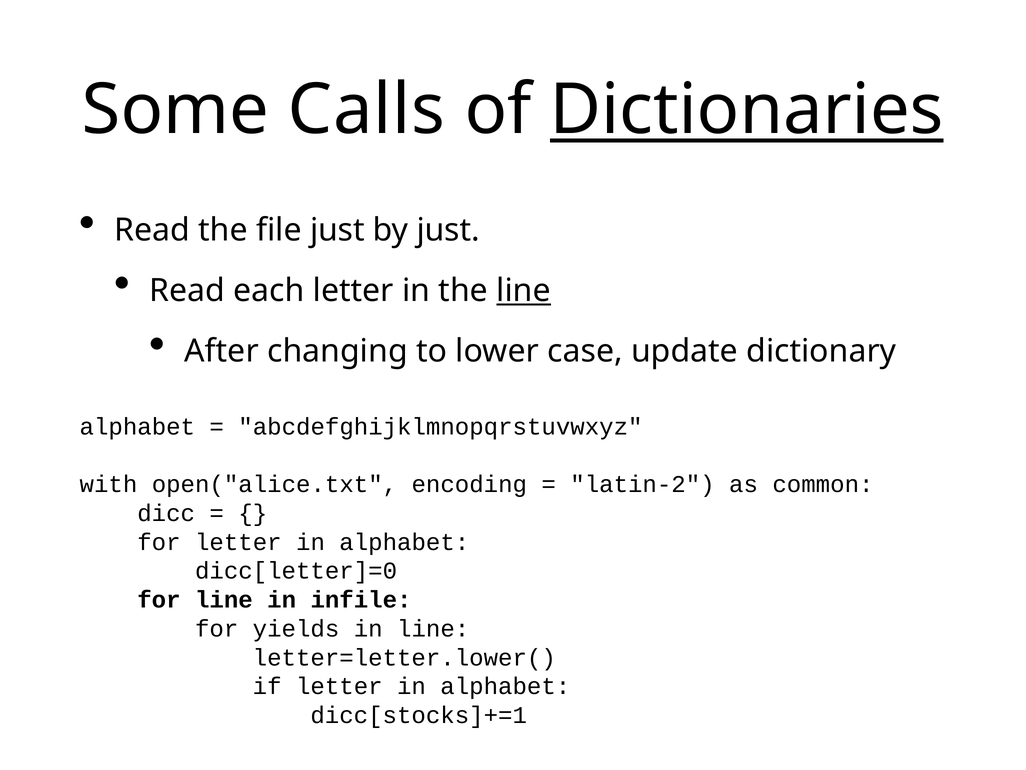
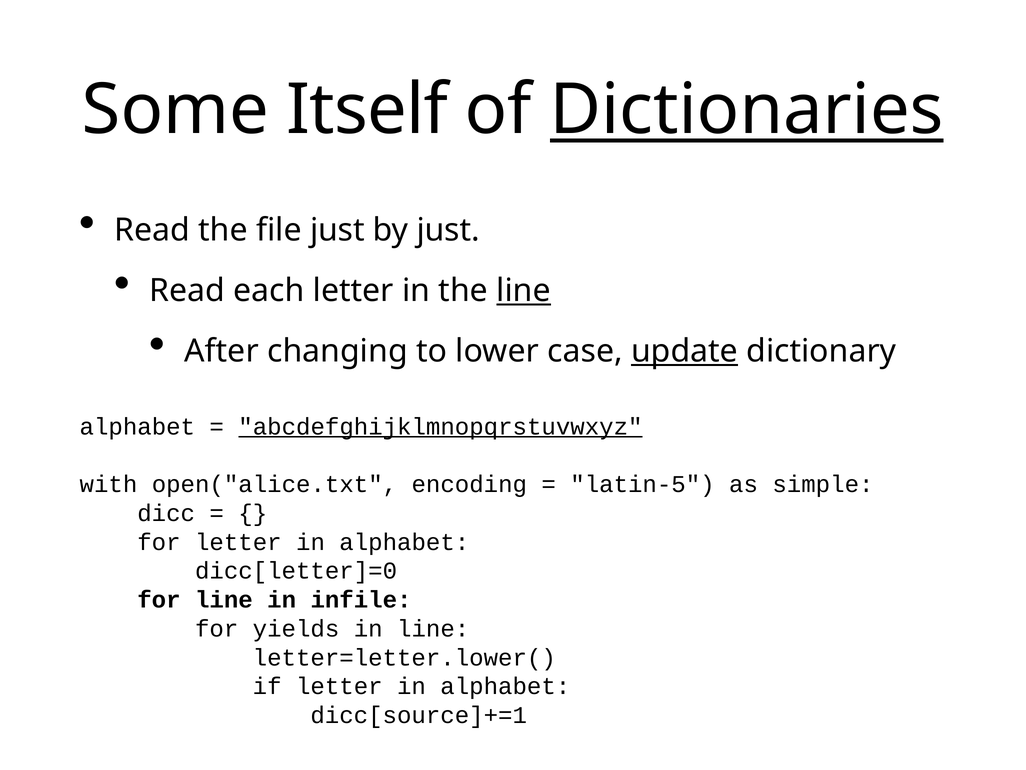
Calls: Calls -> Itself (367, 110)
update underline: none -> present (684, 351)
abcdefghijklmnopqrstuvwxyz underline: none -> present (440, 426)
latin-2: latin-2 -> latin-5 (642, 484)
common: common -> simple (823, 484)
dicc[stocks]+=1: dicc[stocks]+=1 -> dicc[source]+=1 (419, 715)
